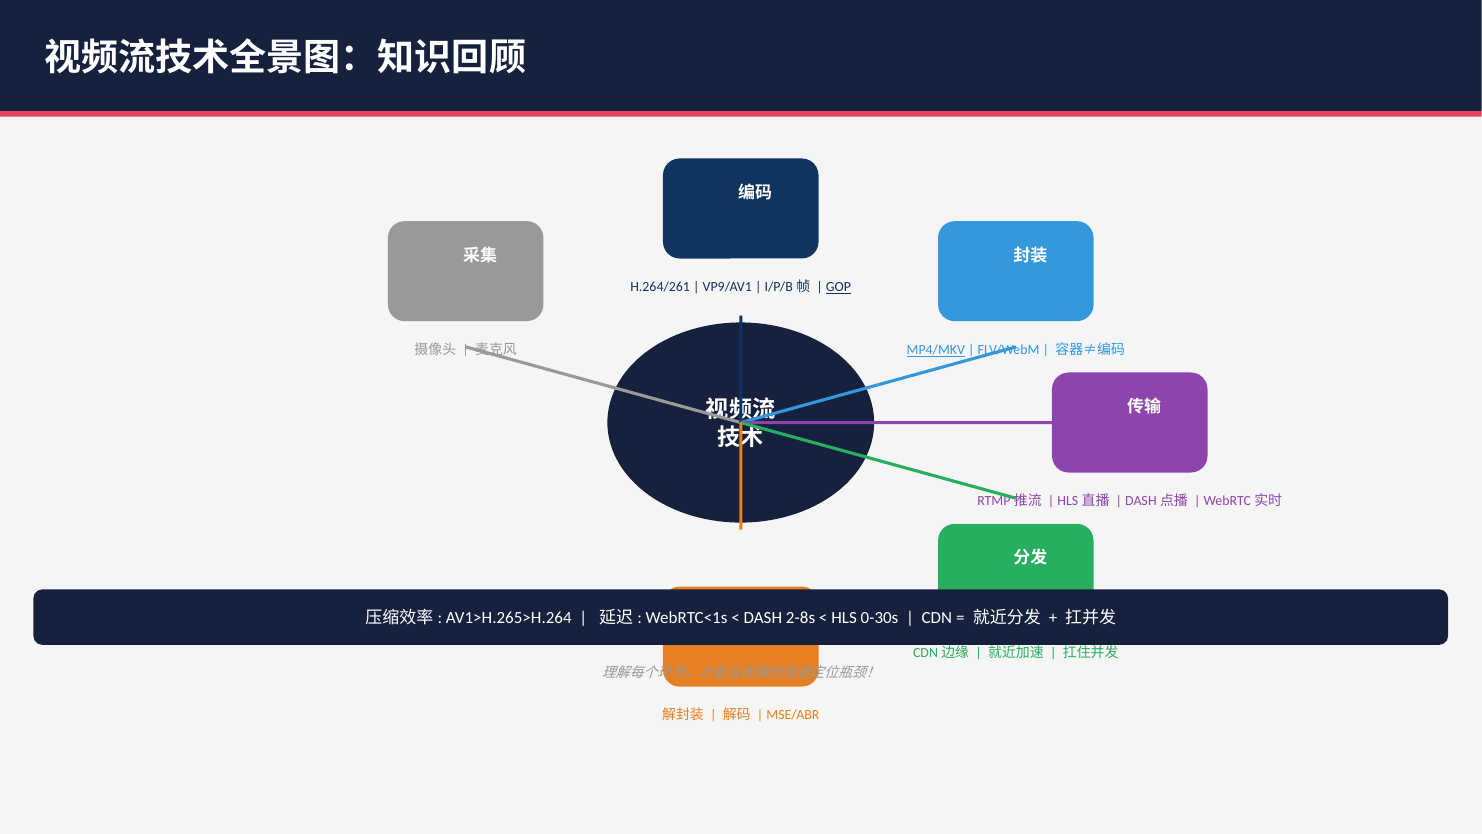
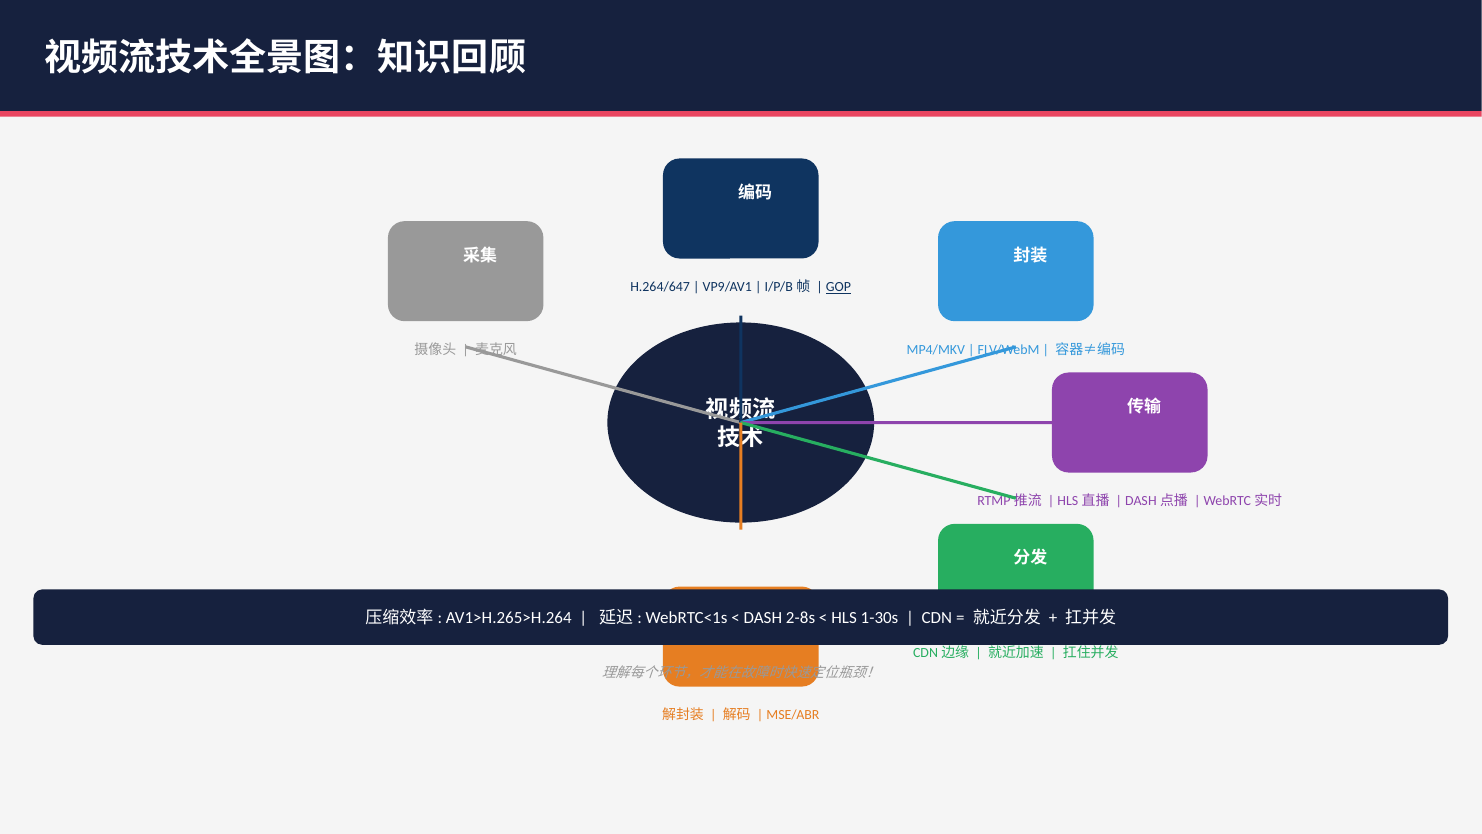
H.264/261: H.264/261 -> H.264/647 (660, 287)
MP4/MKV underline: present -> none (936, 350)
0-30s: 0-30s -> 1-30s (880, 618)
